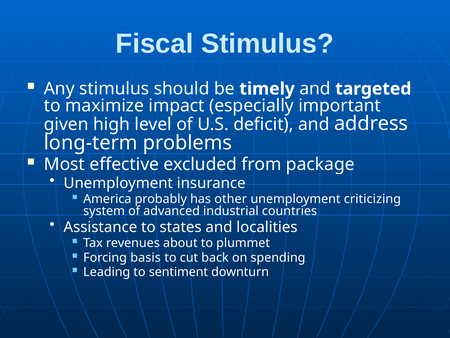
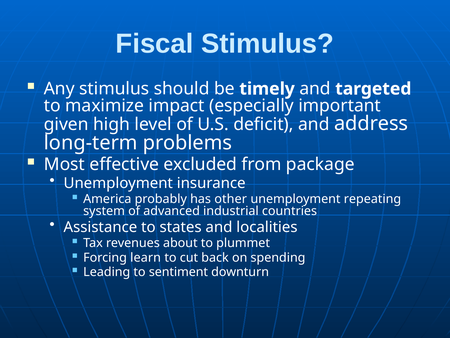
criticizing: criticizing -> repeating (372, 199)
basis: basis -> learn (146, 257)
